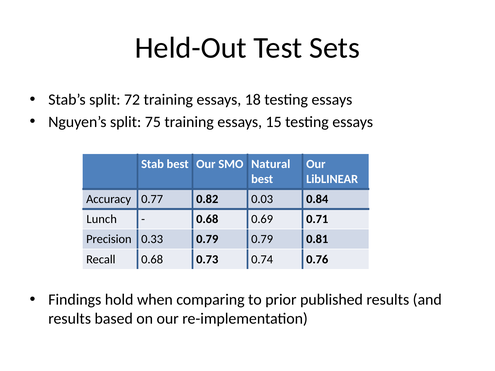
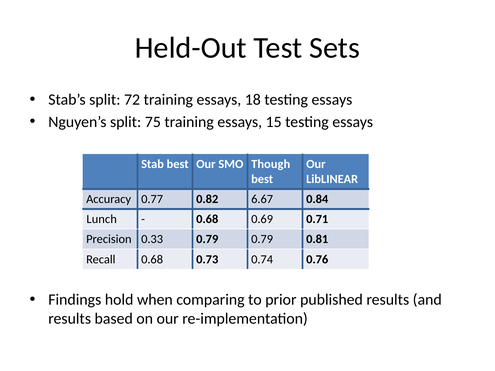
Natural: Natural -> Though (271, 164)
0.03: 0.03 -> 6.67 (262, 199)
